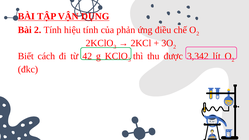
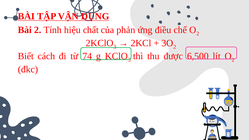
hiệu tính: tính -> chất (91, 30)
42: 42 -> 74 (87, 56)
3,342: 3,342 -> 6,500 (198, 56)
